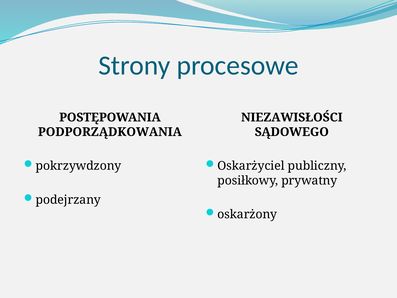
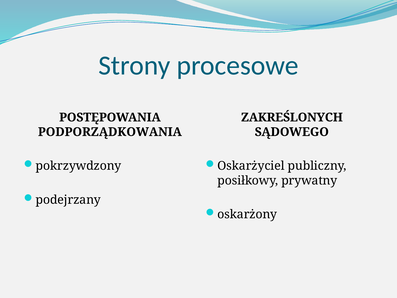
NIEZAWISŁOŚCI: NIEZAWISŁOŚCI -> ZAKREŚLONYCH (292, 117)
